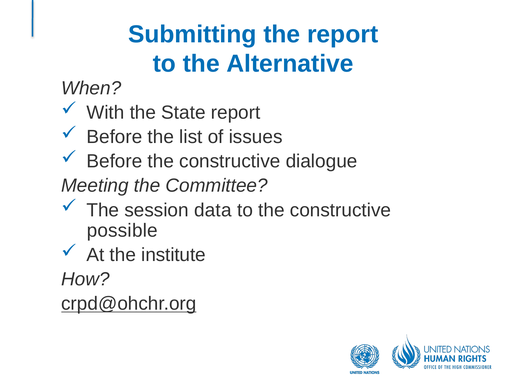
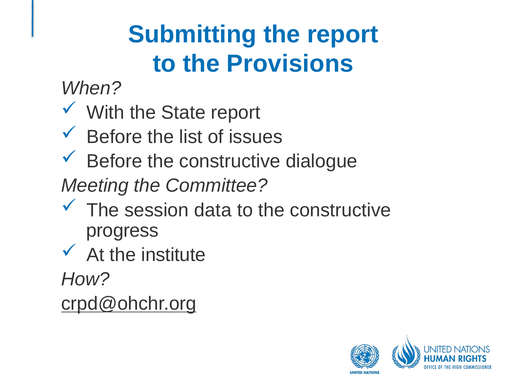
Alternative: Alternative -> Provisions (290, 64)
possible: possible -> progress (122, 230)
